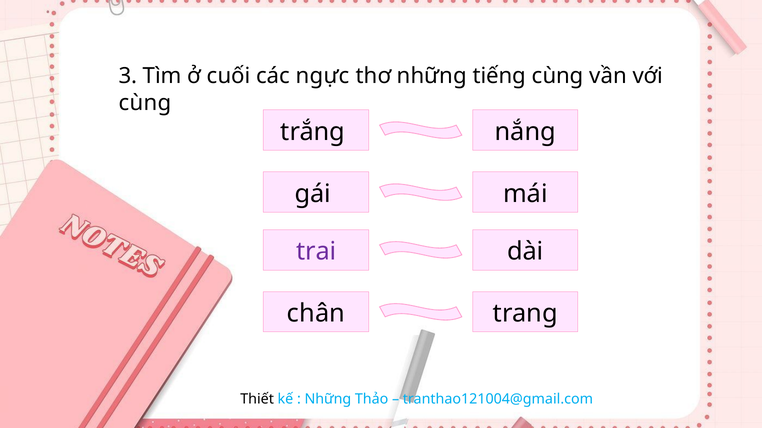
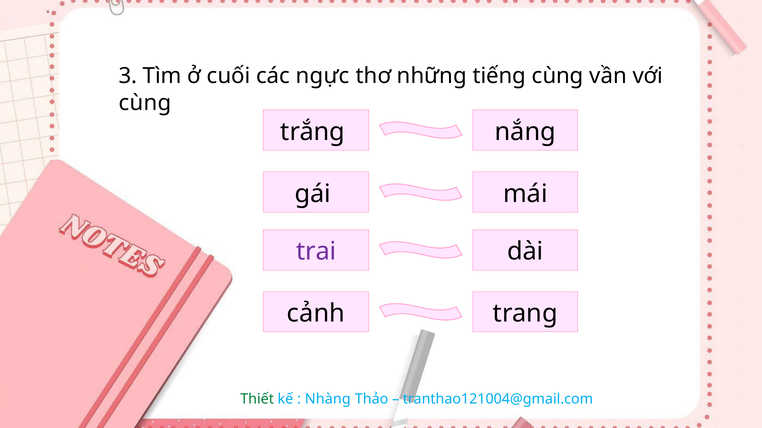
chân: chân -> cảnh (316, 314)
Thiết colour: black -> green (257, 400)
Những: Những -> Nhàng (328, 400)
